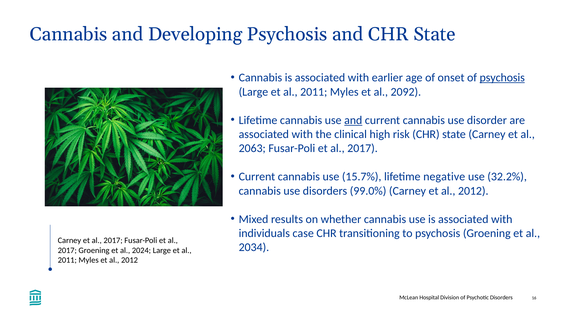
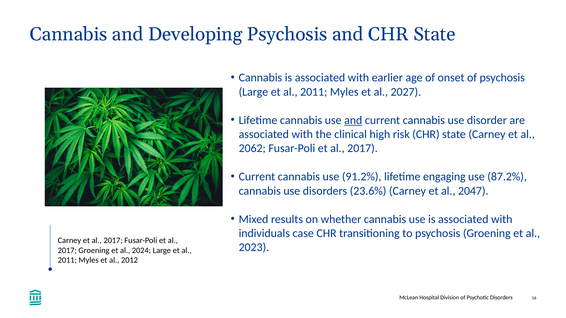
psychosis underline: present -> none (502, 78)
2092: 2092 -> 2027 (406, 92)
2063: 2063 -> 2062 (252, 149)
15.7%: 15.7% -> 91.2% (362, 177)
negative: negative -> engaging (444, 177)
32.2%: 32.2% -> 87.2% (507, 177)
99.0%: 99.0% -> 23.6% (368, 191)
Carney et al 2012: 2012 -> 2047 (473, 191)
2034: 2034 -> 2023 (254, 248)
